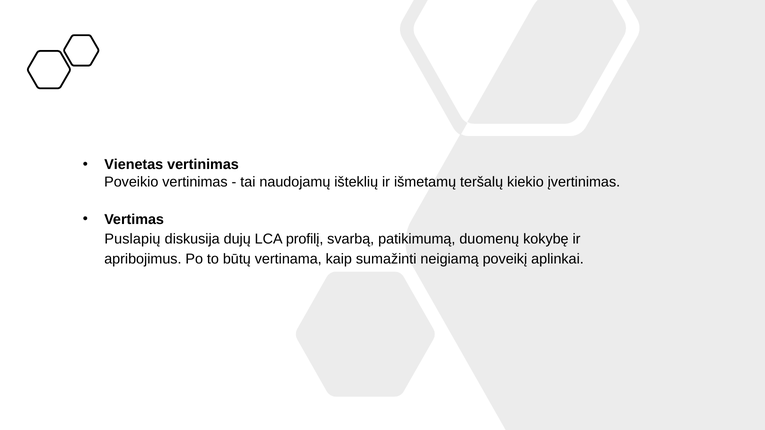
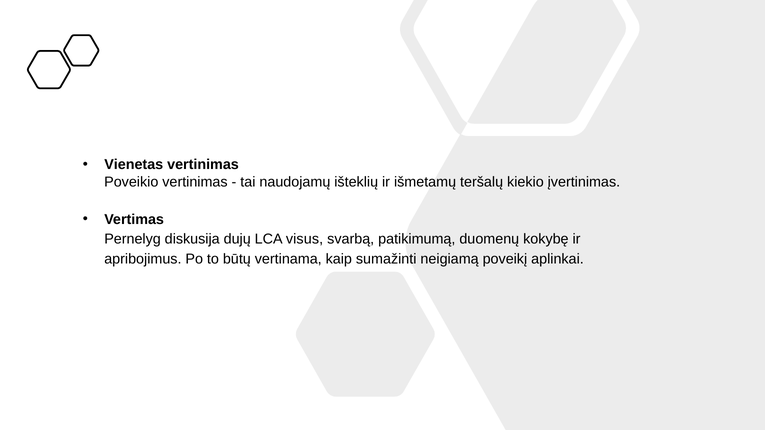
Puslapių: Puslapių -> Pernelyg (133, 239)
profilį: profilį -> visus (305, 239)
